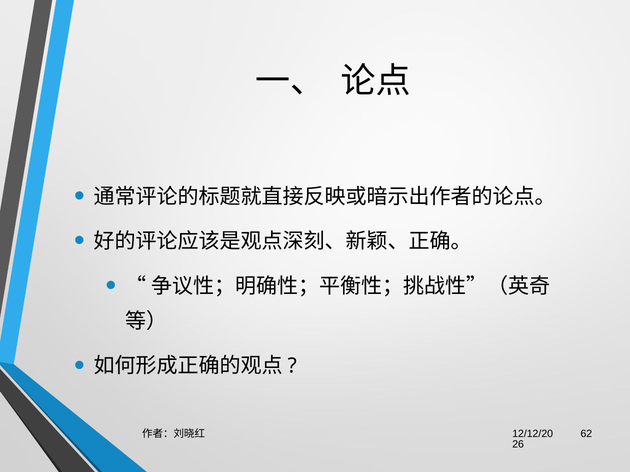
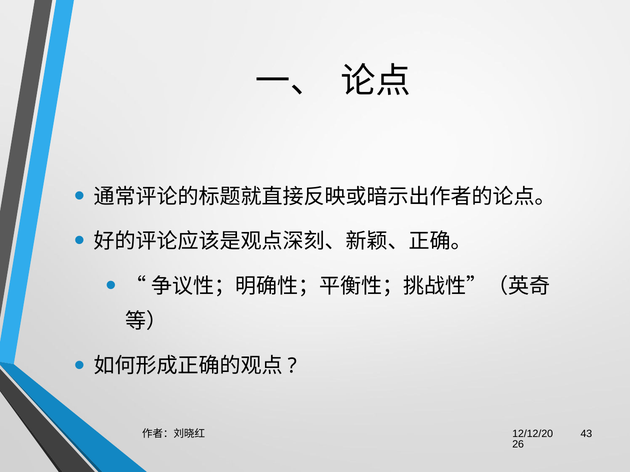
62: 62 -> 43 (586, 434)
